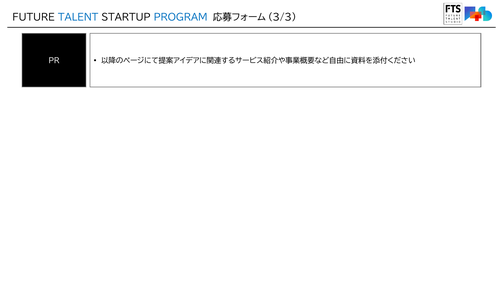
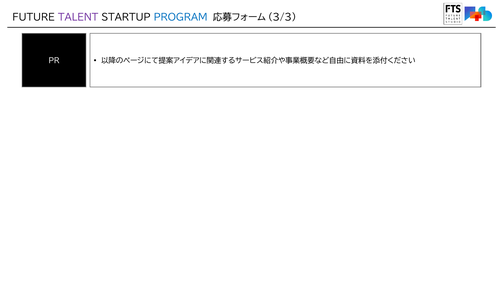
TALENT colour: blue -> purple (78, 17)
